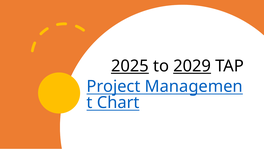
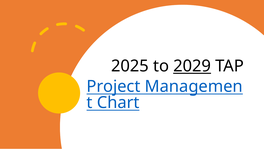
2025 underline: present -> none (130, 66)
